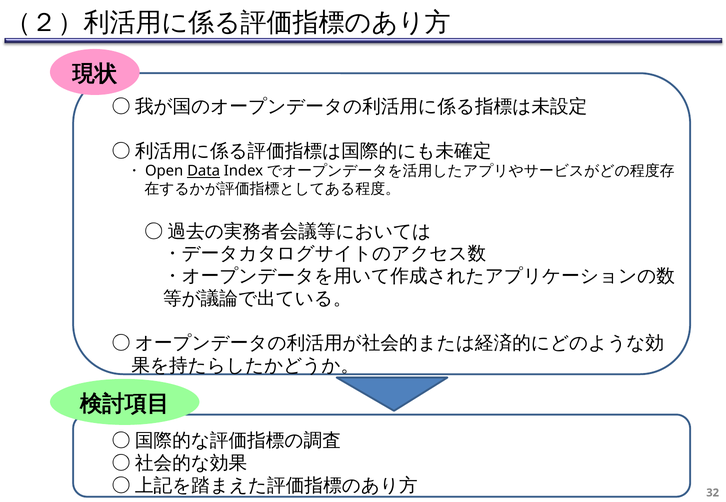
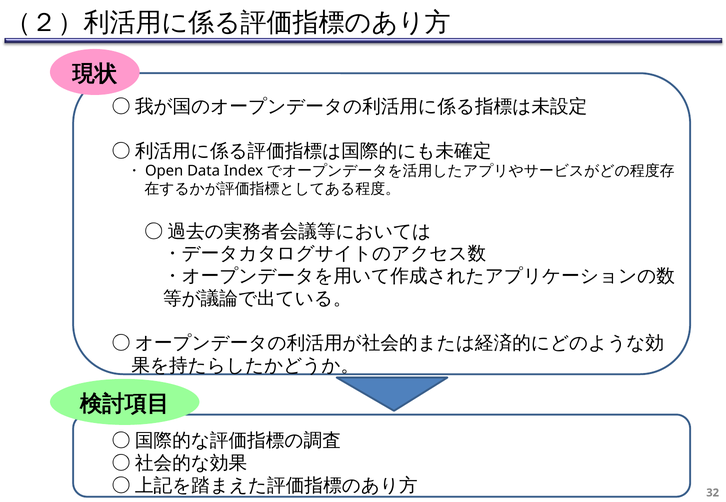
Data underline: present -> none (204, 171)
